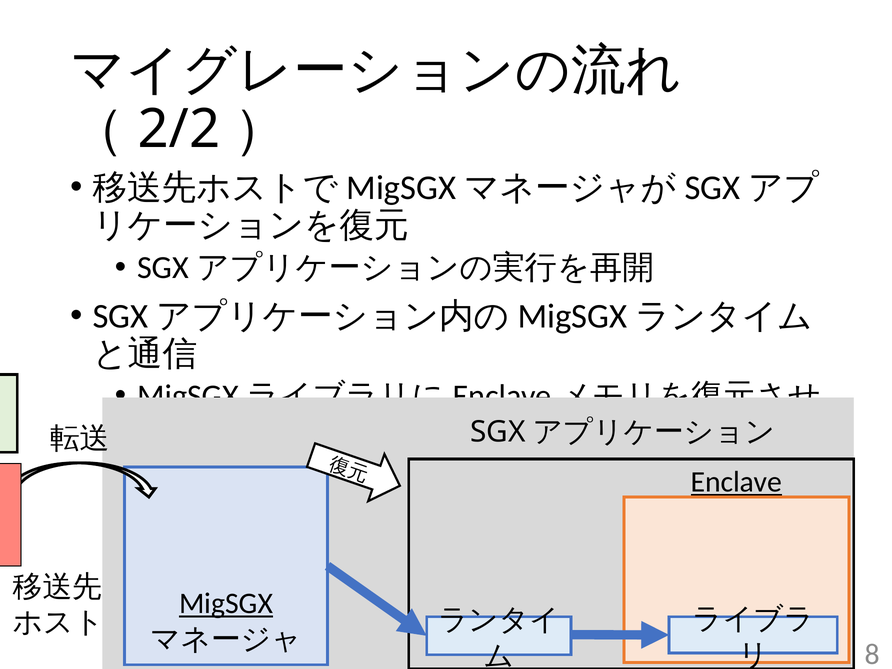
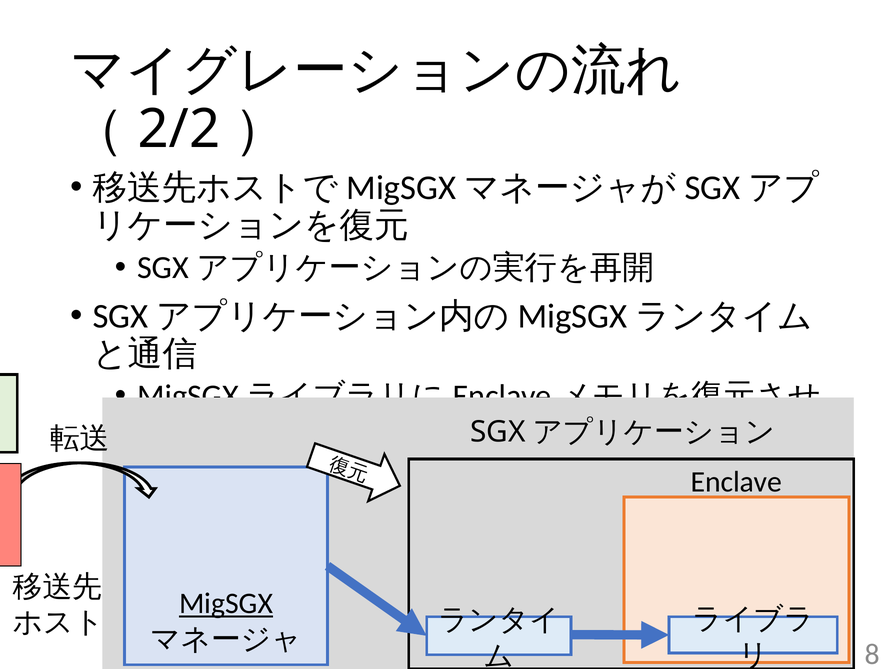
Enclave underline: present -> none (736, 482)
